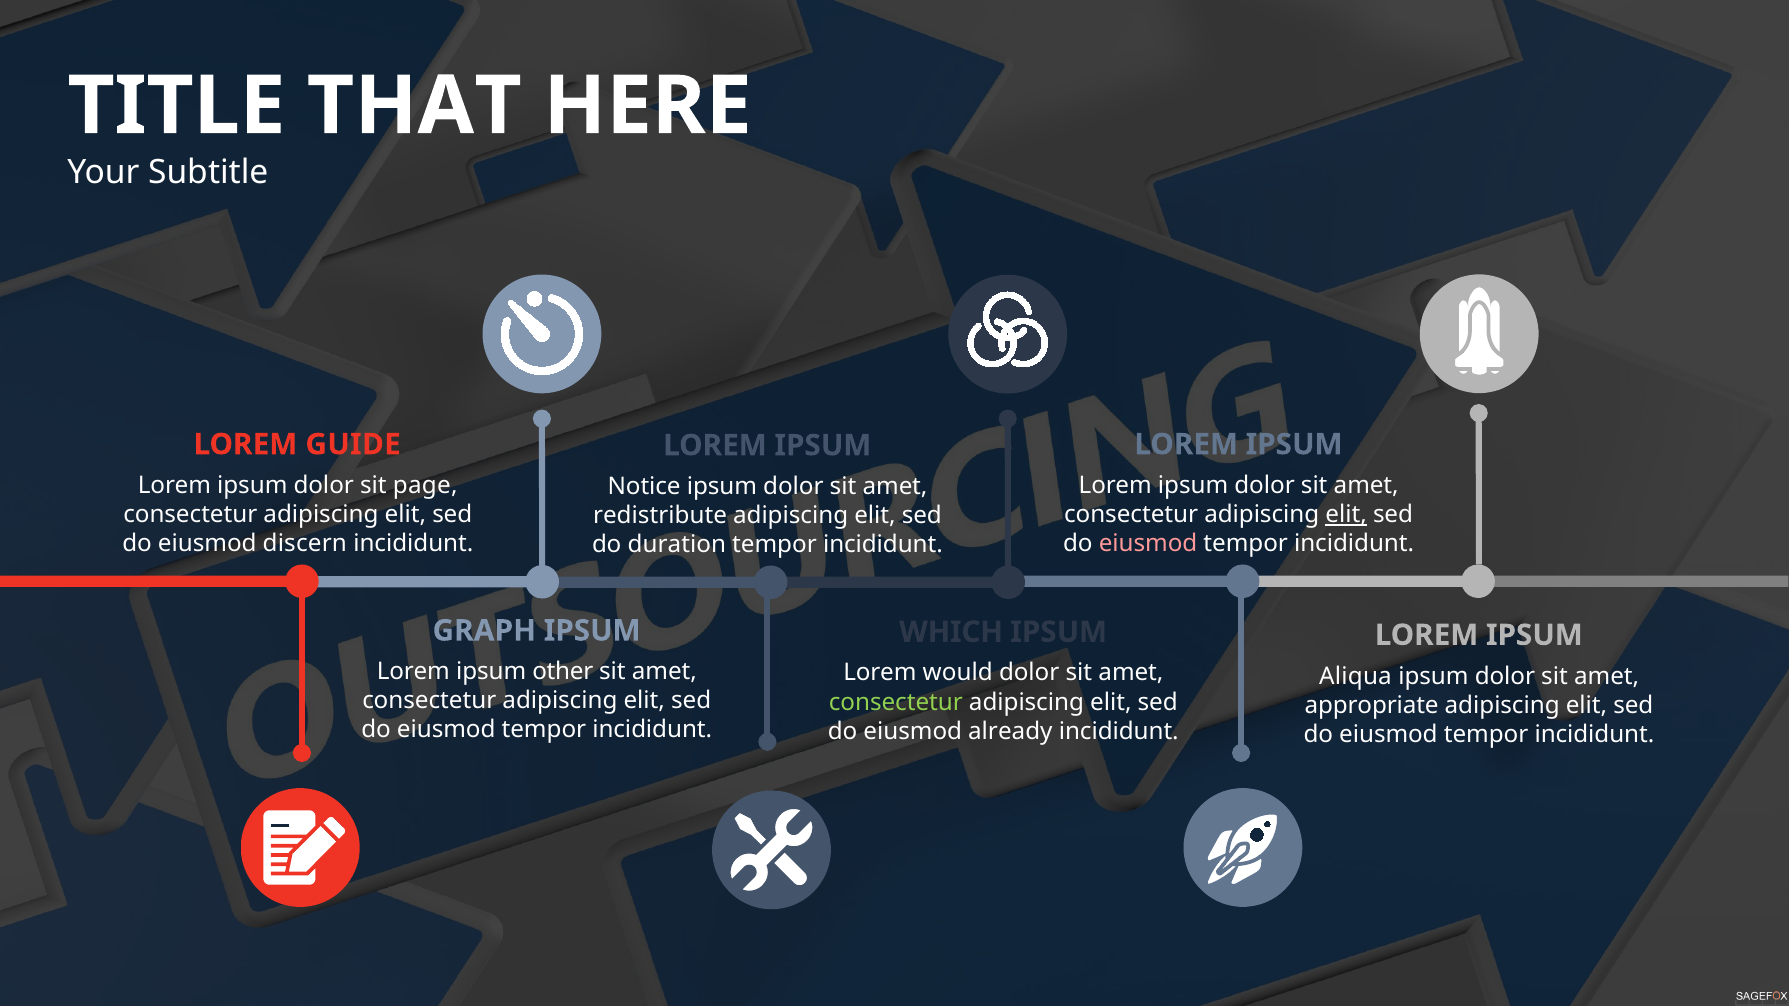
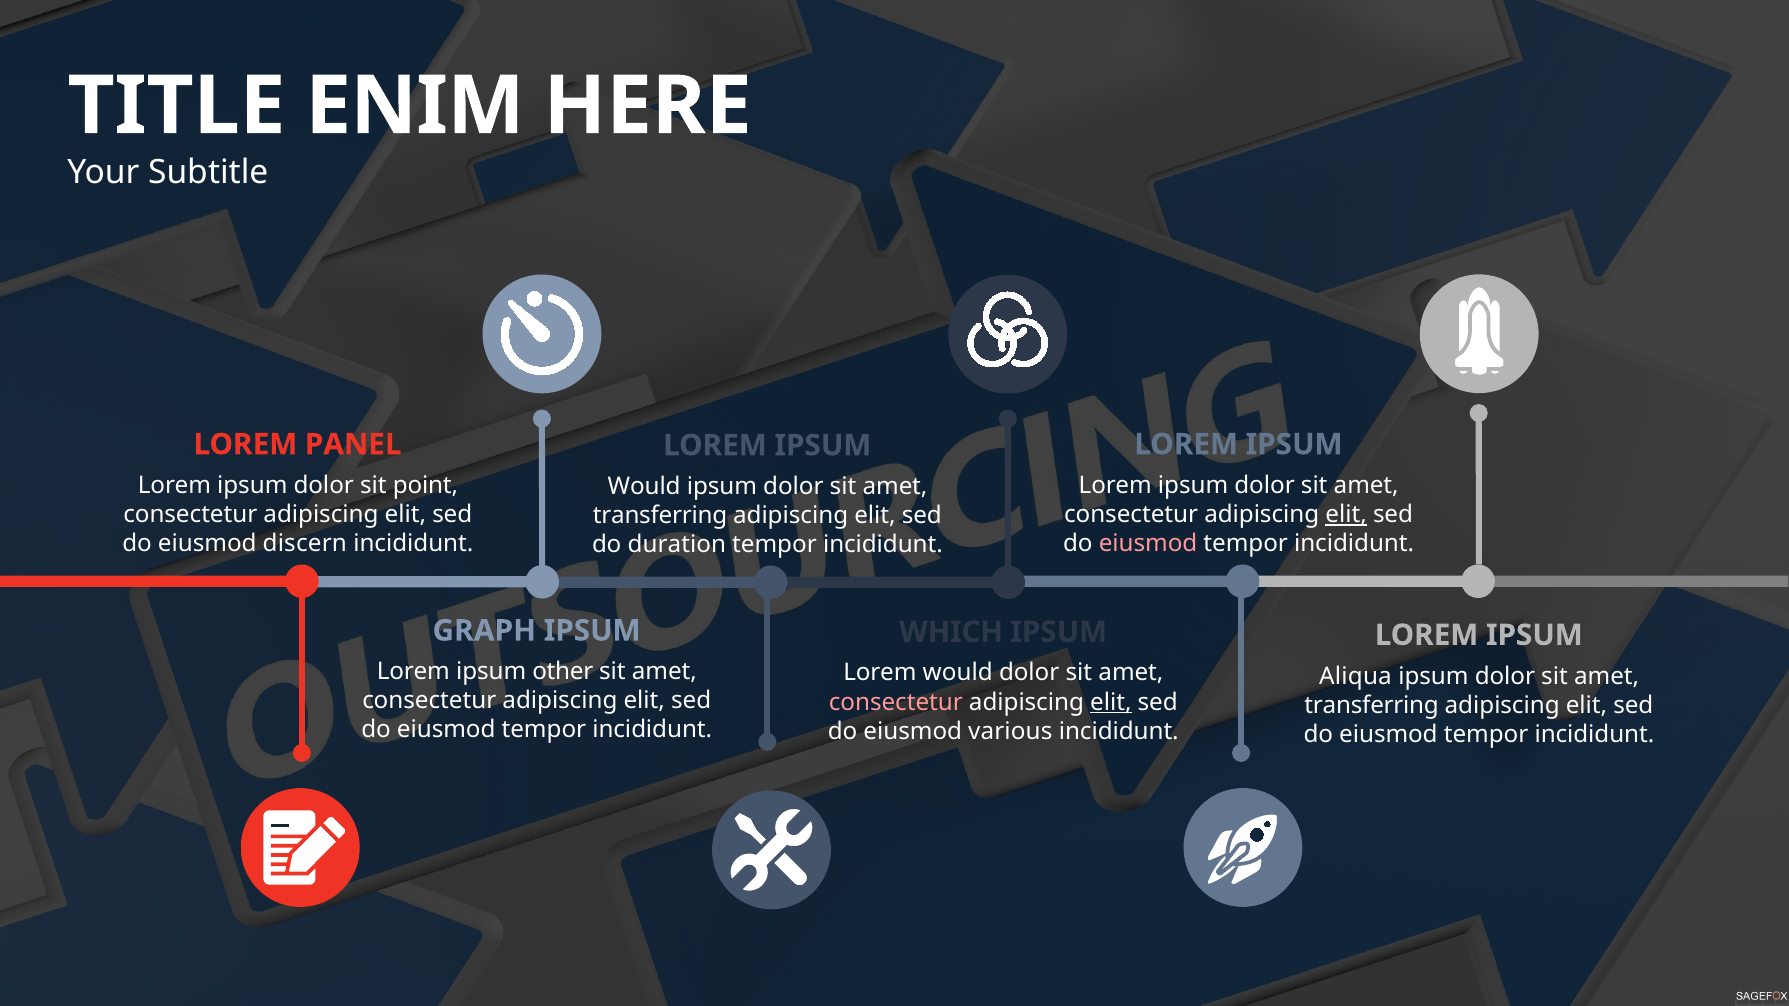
THAT: THAT -> ENIM (415, 106)
GUIDE: GUIDE -> PANEL (353, 445)
page: page -> point (425, 486)
Notice: Notice -> Would (644, 487)
redistribute: redistribute -> transferring (660, 516)
consectetur colour: light green -> pink (896, 702)
elit underline: none -> present (1111, 702)
appropriate: appropriate -> transferring (1372, 705)
already: already -> various (1010, 731)
